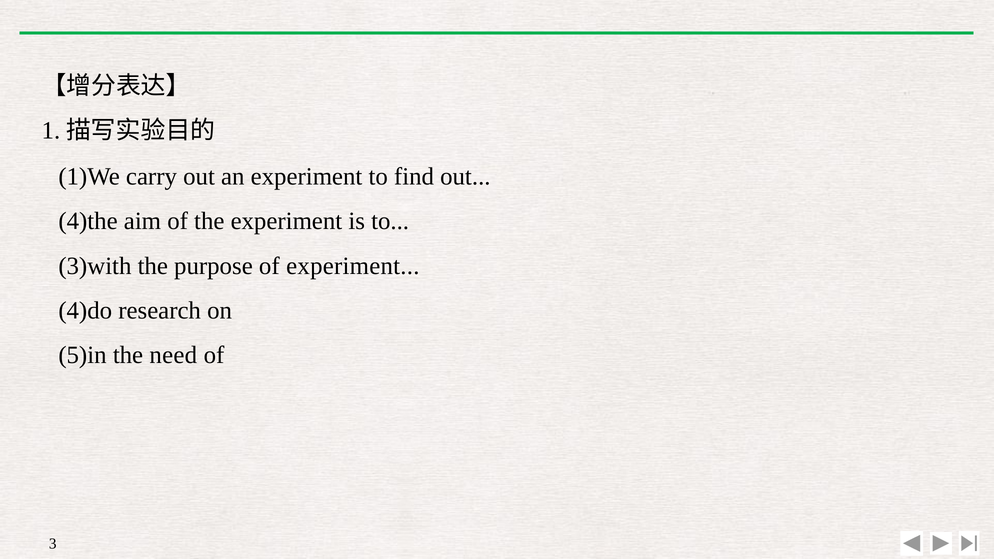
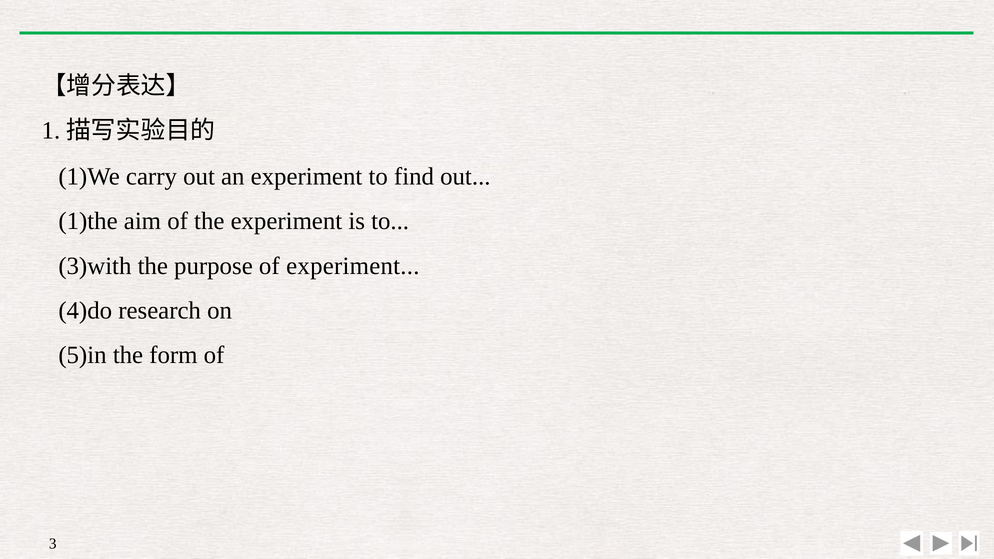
4)the: 4)the -> 1)the (88, 221)
need: need -> form (173, 355)
